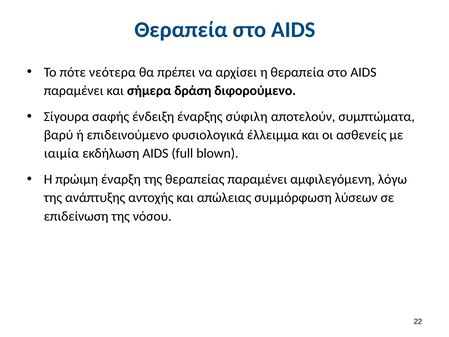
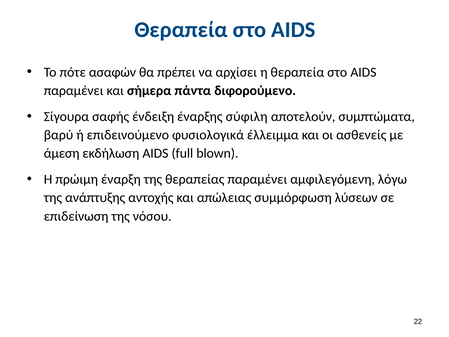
νεότερα: νεότερα -> ασαφών (112, 72)
δράση: δράση -> πάντα (193, 91)
ιαιμία: ιαιμία -> άμεση (62, 153)
